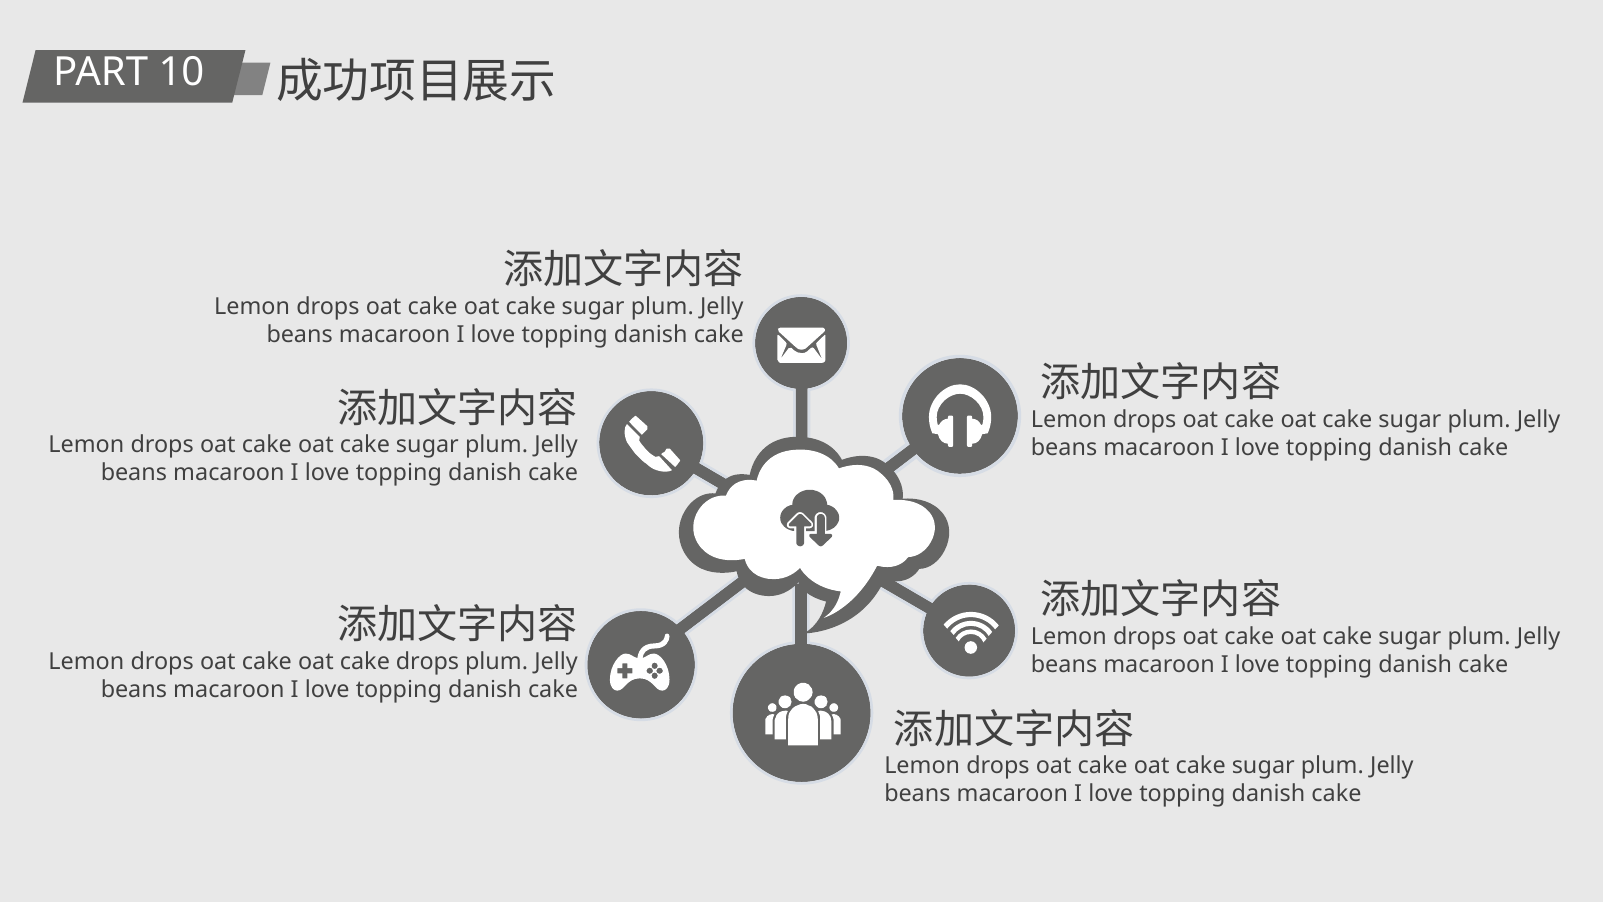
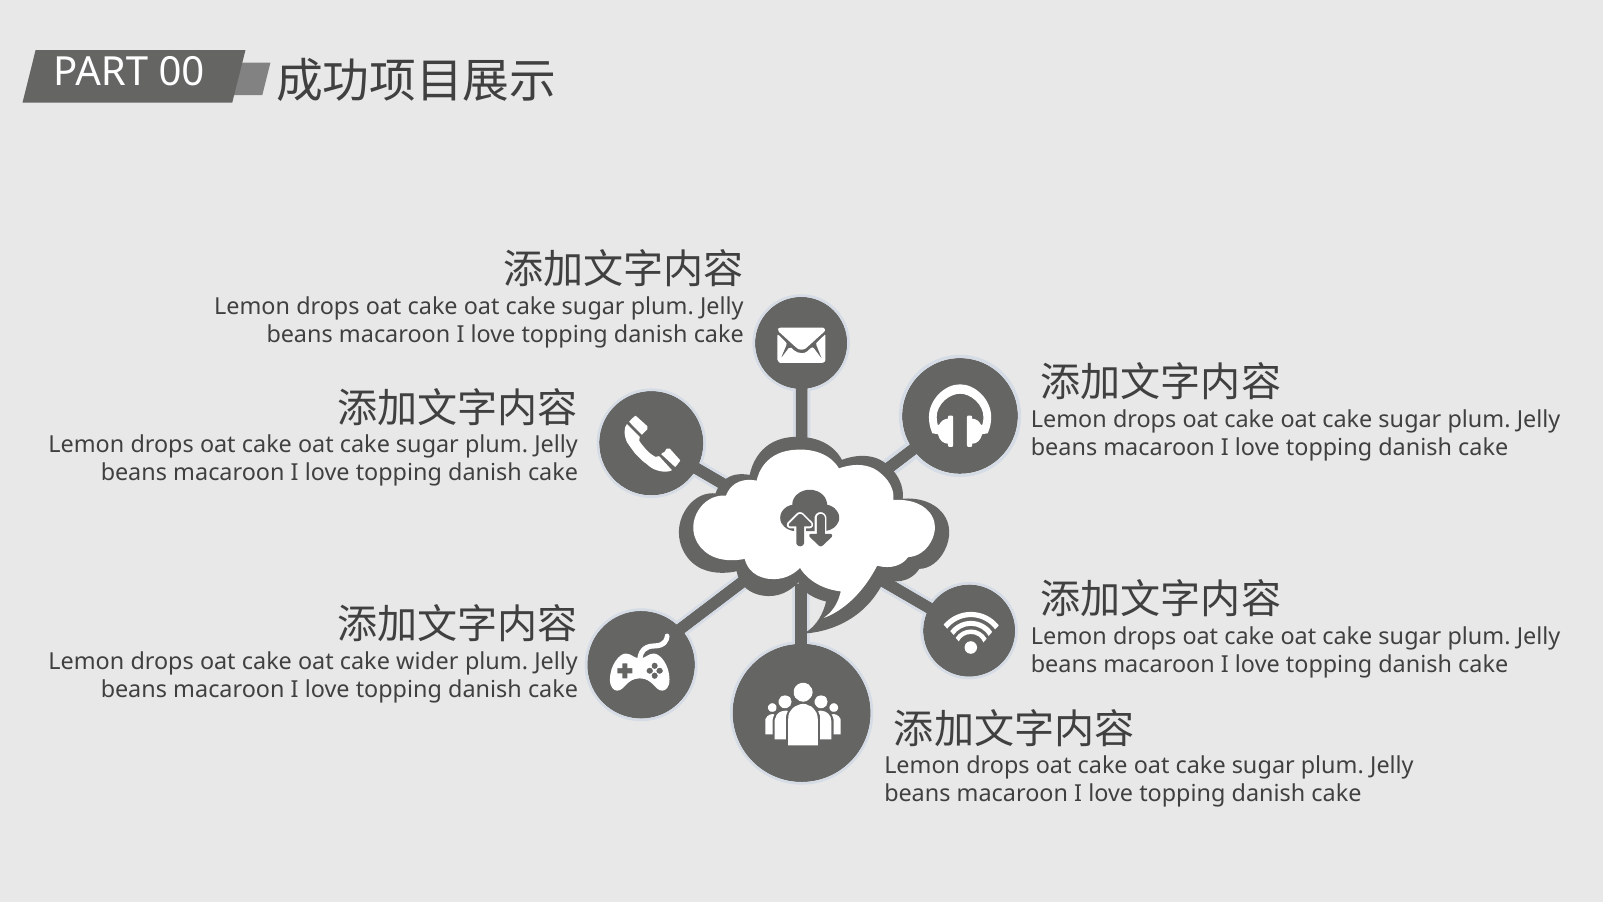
10: 10 -> 00 (181, 72)
cake drops: drops -> wider (427, 662)
